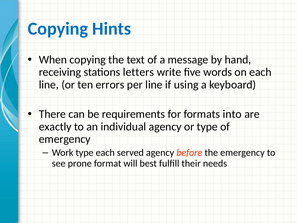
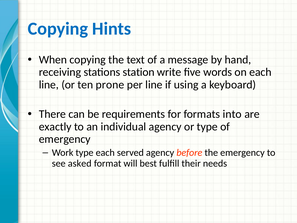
letters: letters -> station (139, 72)
errors: errors -> prone (110, 85)
prone: prone -> asked (80, 163)
